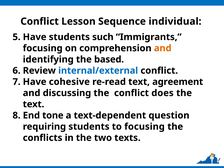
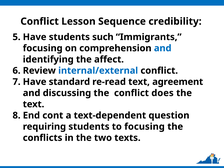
individual: individual -> credibility (175, 21)
and colour: orange -> blue (163, 48)
based: based -> affect (109, 59)
cohesive: cohesive -> standard (69, 82)
tone: tone -> cont (53, 115)
